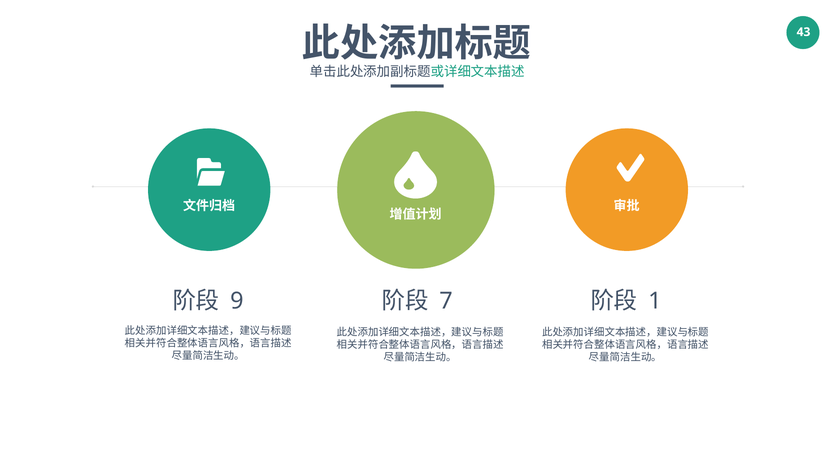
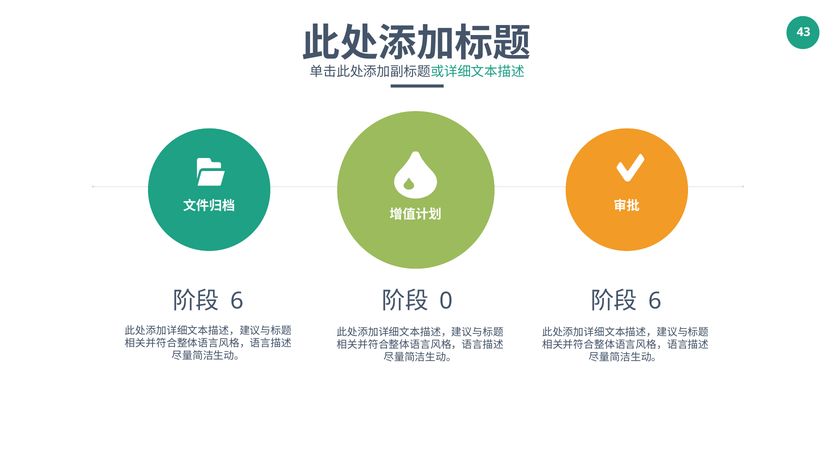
9: 9 -> 6 (237, 301)
7: 7 -> 0 (446, 301)
1: 1 -> 6 (655, 301)
